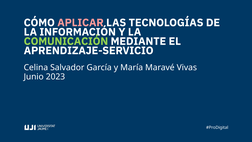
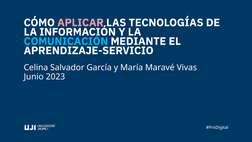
COMUNICACIÓN colour: light green -> light blue (66, 41)
